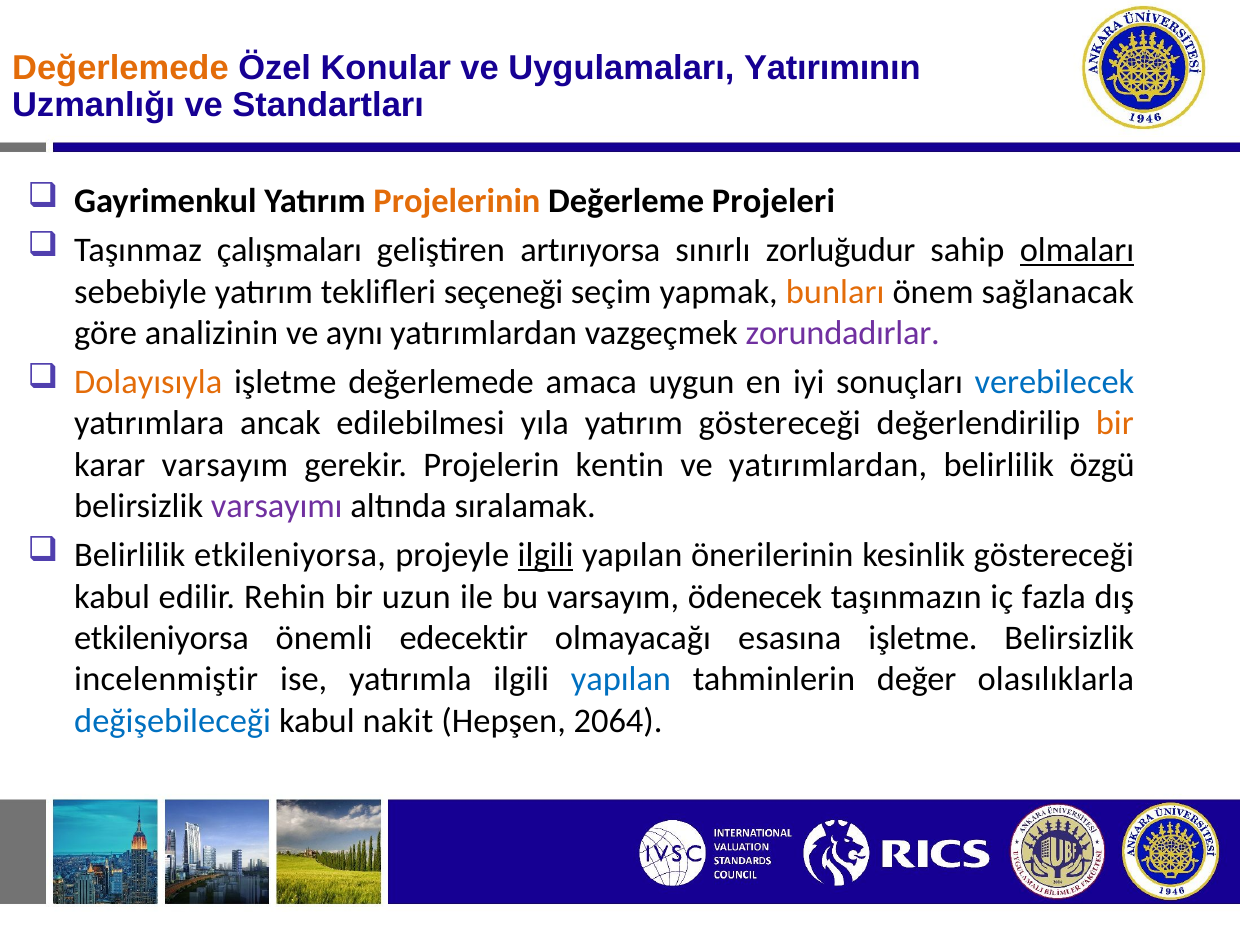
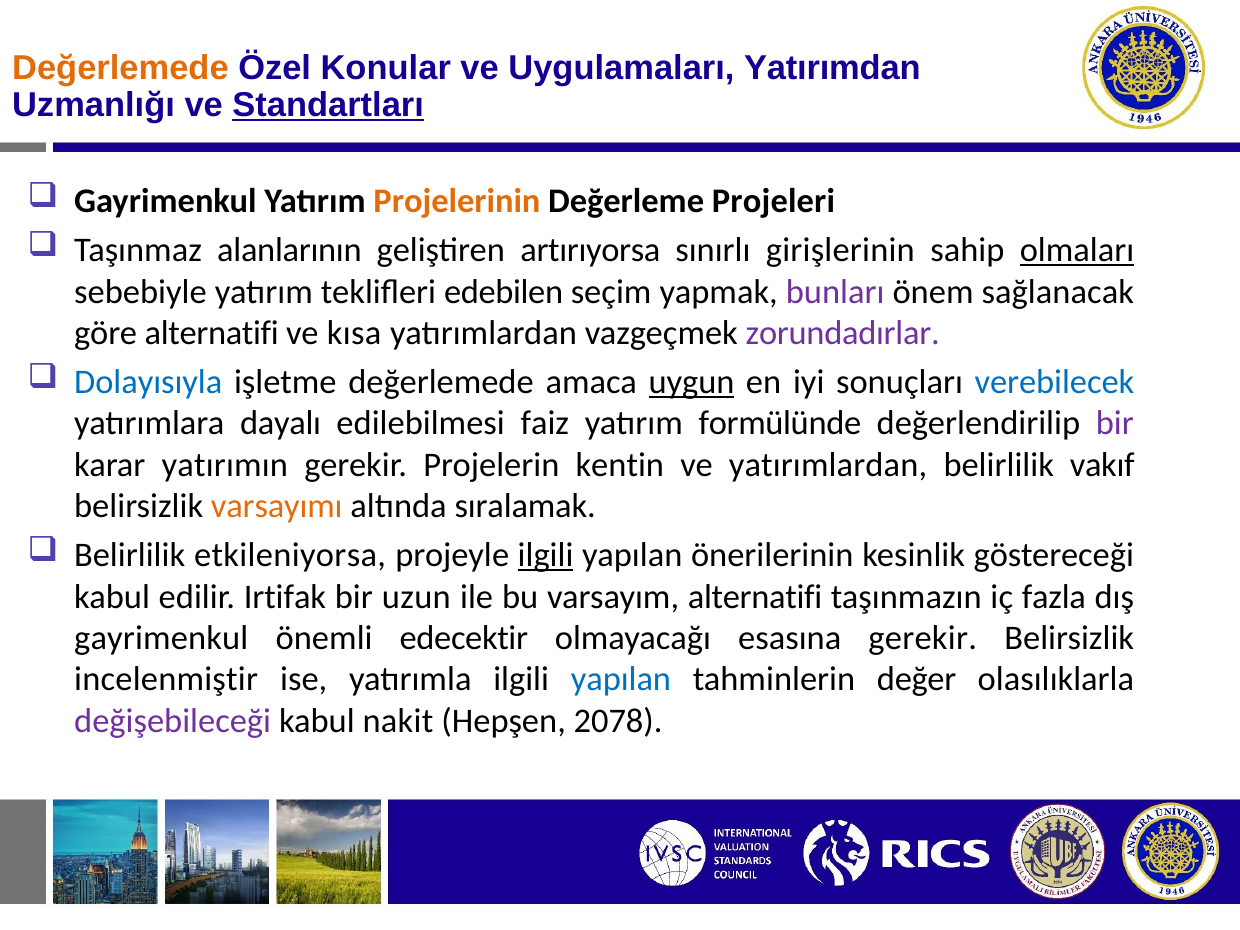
Yatırımının: Yatırımının -> Yatırımdan (832, 68)
Standartları underline: none -> present (328, 105)
çalışmaları: çalışmaları -> alanlarının (289, 250)
zorluğudur: zorluğudur -> girişlerinin (840, 250)
seçeneği: seçeneği -> edebilen (504, 292)
bunları colour: orange -> purple (835, 292)
göre analizinin: analizinin -> alternatifi (212, 333)
aynı: aynı -> kısa (354, 333)
Dolayısıyla colour: orange -> blue (148, 382)
uygun underline: none -> present (692, 382)
ancak: ancak -> dayalı (281, 424)
yıla: yıla -> faiz (545, 424)
yatırım göstereceği: göstereceği -> formülünde (780, 424)
bir colour: orange -> purple (1115, 424)
karar varsayım: varsayım -> yatırımın (225, 465)
özgü: özgü -> vakıf (1102, 465)
varsayımı colour: purple -> orange (277, 506)
Rehin: Rehin -> Irtifak (285, 597)
varsayım ödenecek: ödenecek -> alternatifi (755, 597)
etkileniyorsa: etkileniyorsa -> gayrimenkul (161, 638)
esasına işletme: işletme -> gerekir (923, 638)
değişebileceği colour: blue -> purple (173, 721)
2064: 2064 -> 2078 (618, 721)
